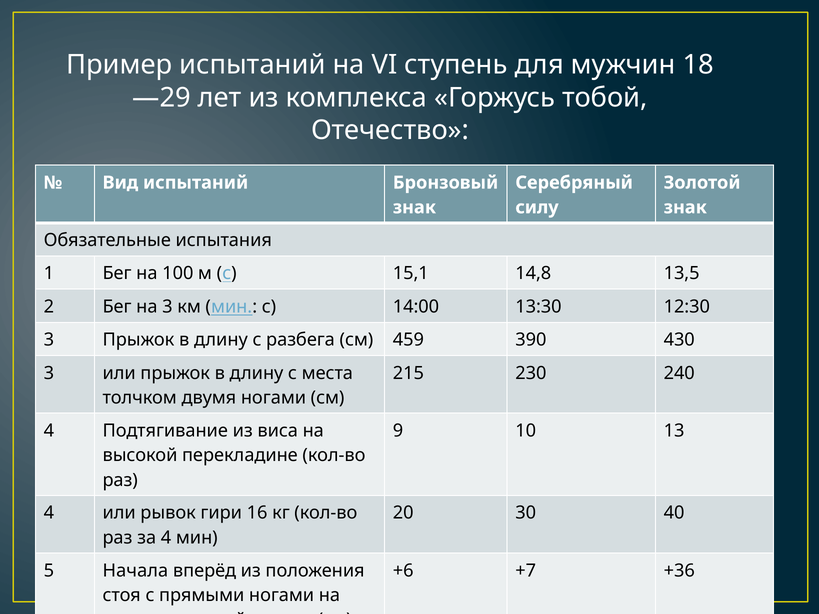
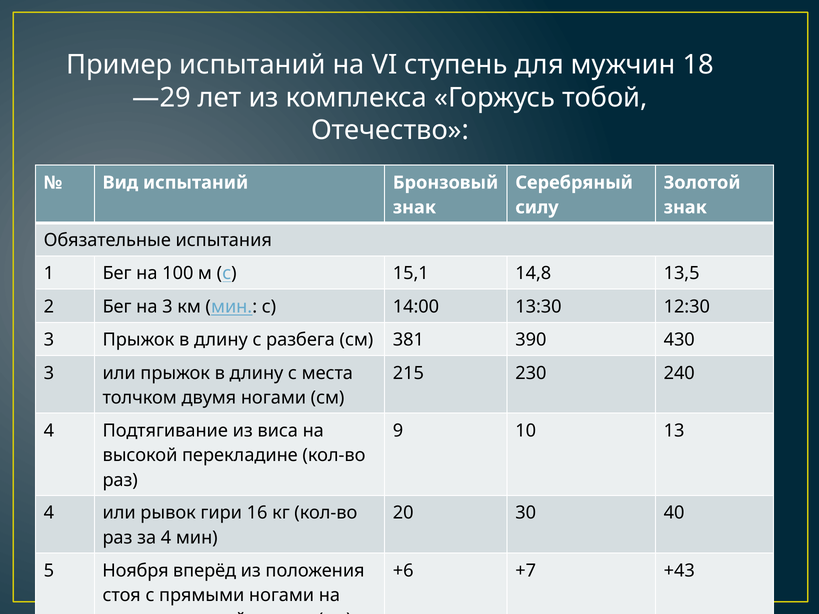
459: 459 -> 381 (408, 340)
Начала: Начала -> Ноября (136, 571)
+36: +36 -> +43 (679, 571)
